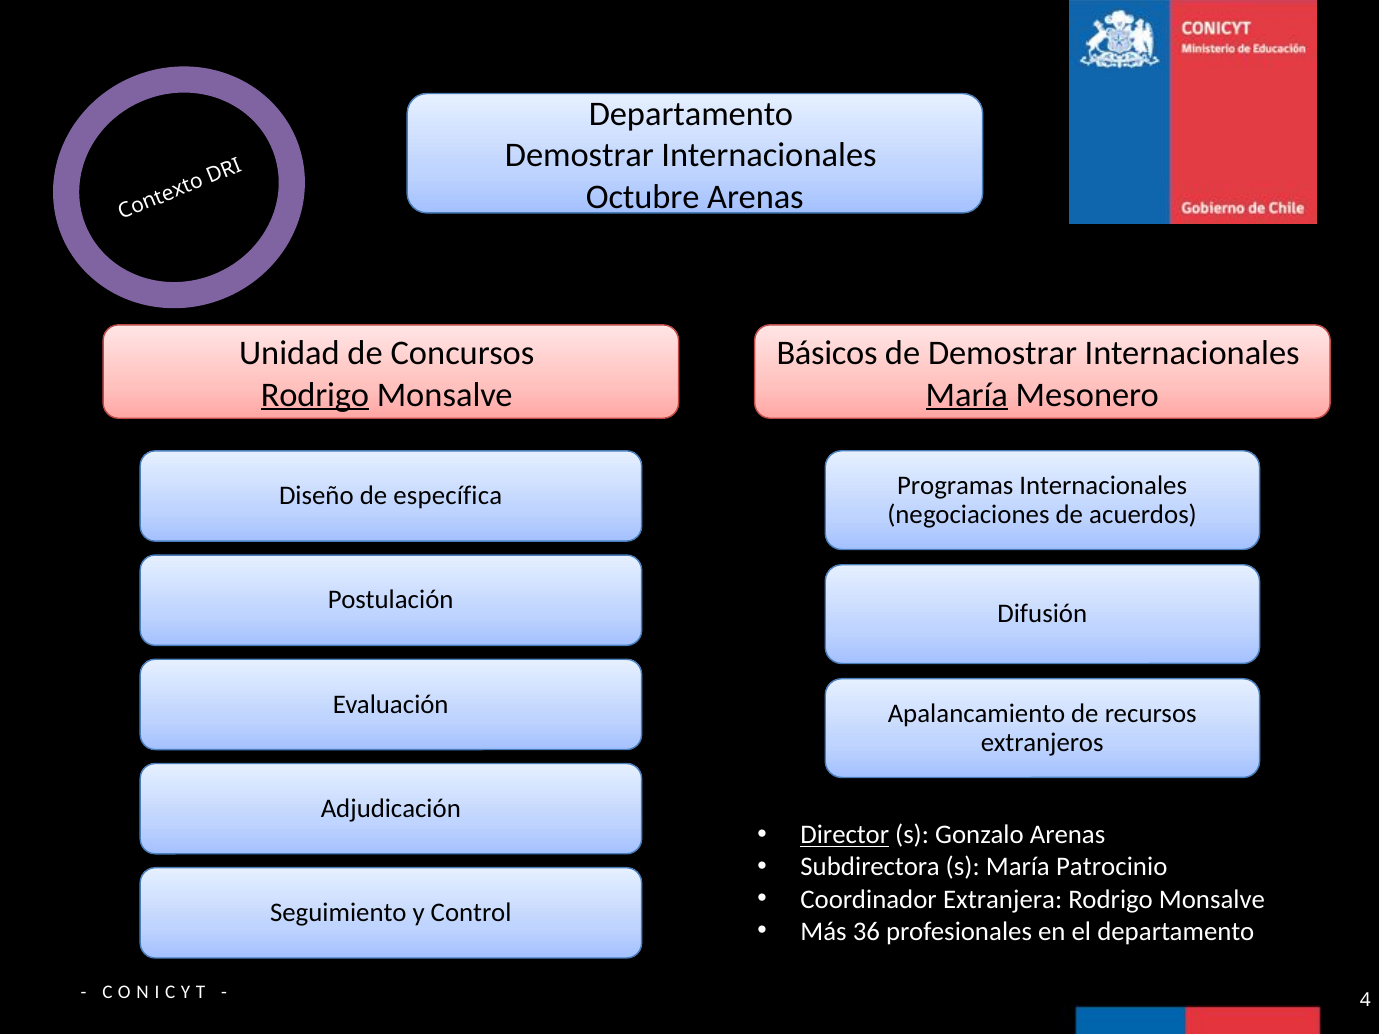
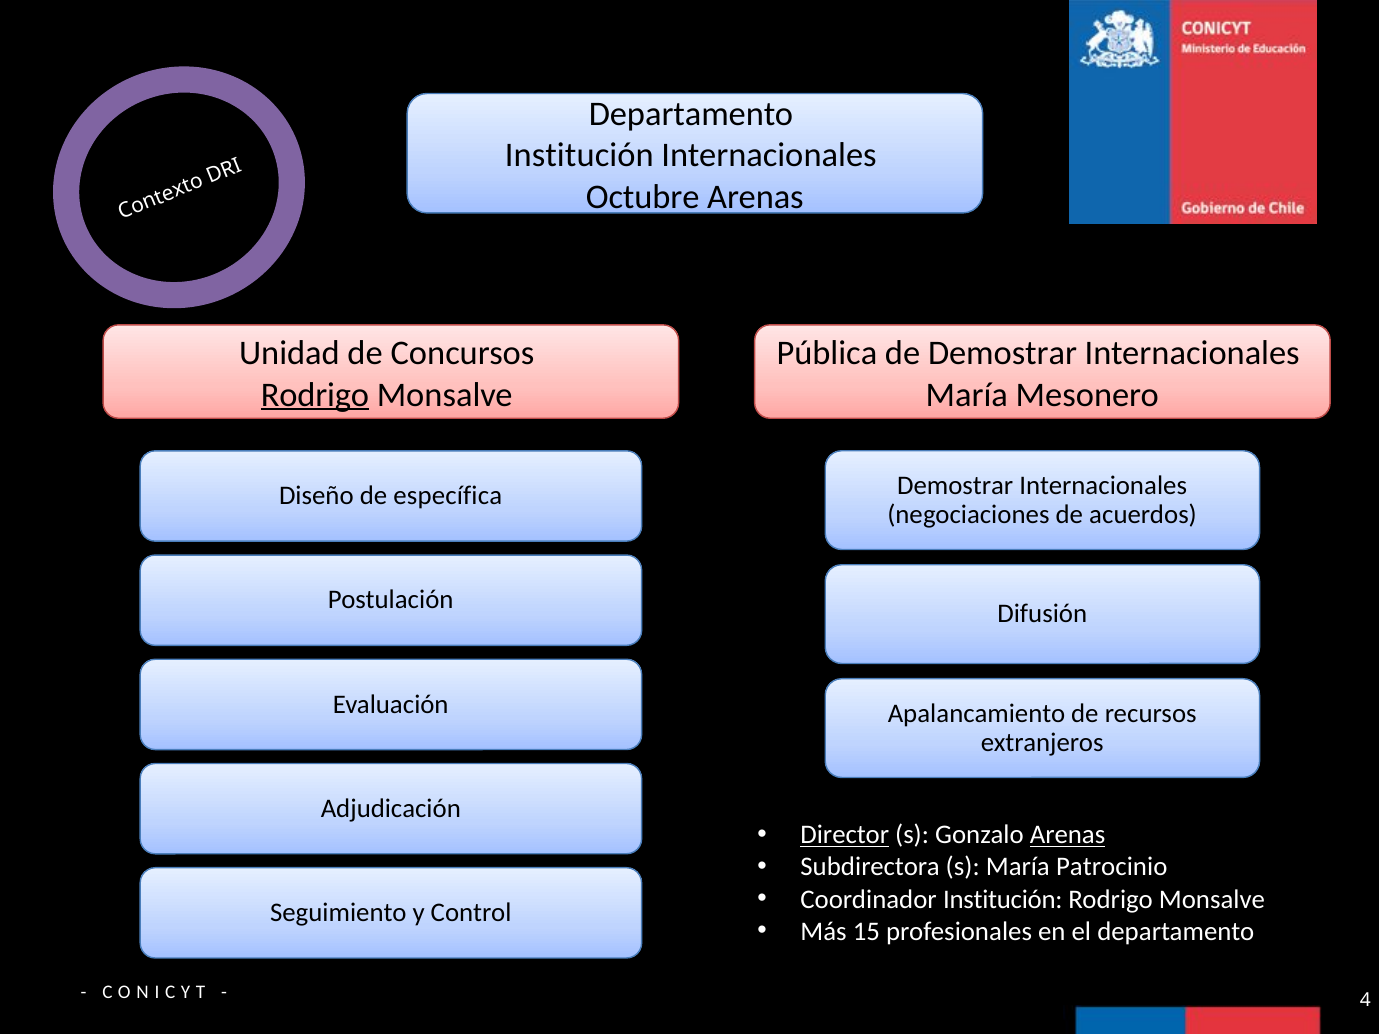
Demostrar: Demostrar -> Institución (579, 156)
Básicos: Básicos -> Pública (827, 353)
María underline: present -> none (967, 395)
Programas: Programas -> Demostrar (955, 486)
Arenas underline: none -> present (1068, 835)
Coordinador Extranjera: Extranjera -> Institución (1003, 899)
36: 36 -> 15 (866, 932)
